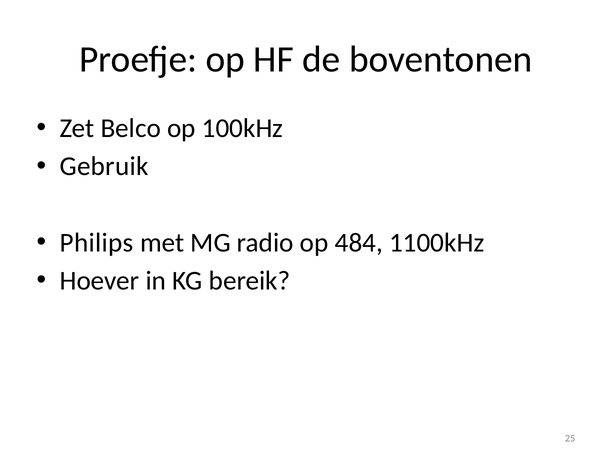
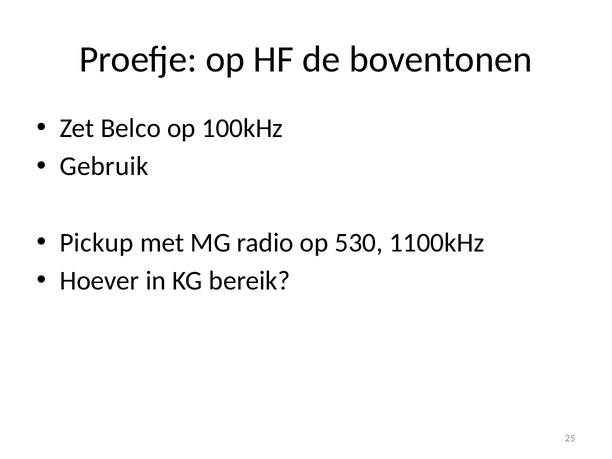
Philips: Philips -> Pickup (97, 243)
484: 484 -> 530 (359, 243)
